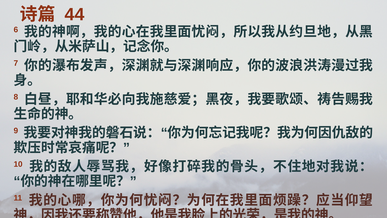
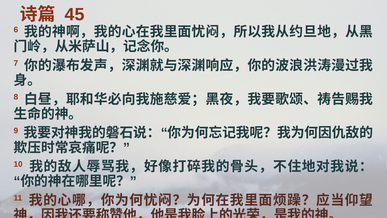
44: 44 -> 45 (75, 14)
